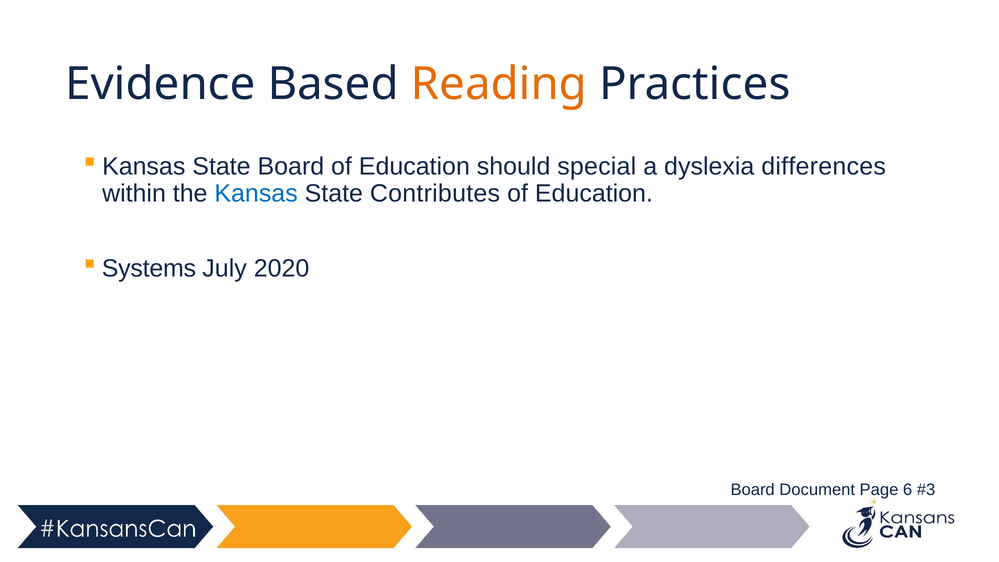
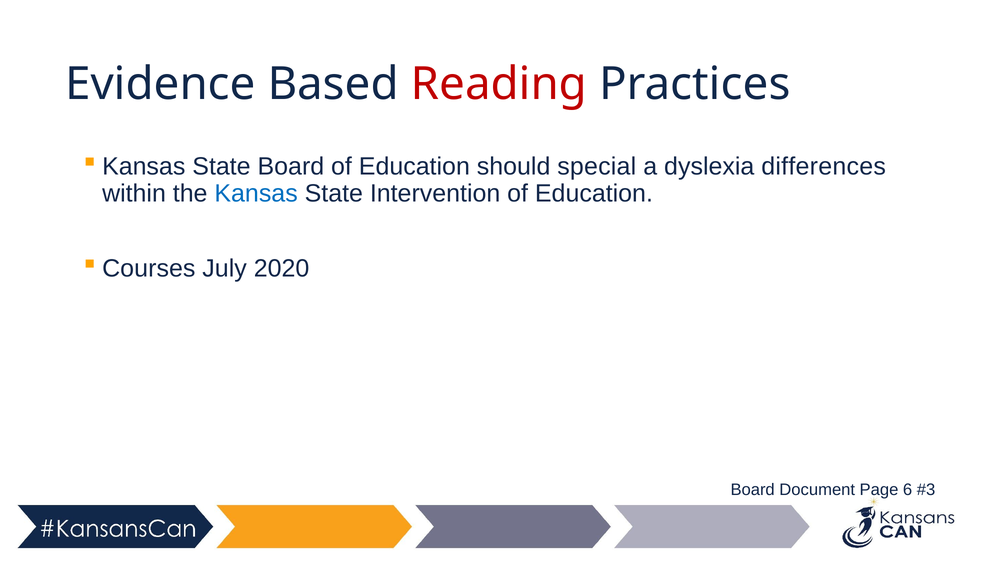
Reading colour: orange -> red (499, 84)
Contributes: Contributes -> Intervention (435, 194)
Systems: Systems -> Courses (149, 268)
